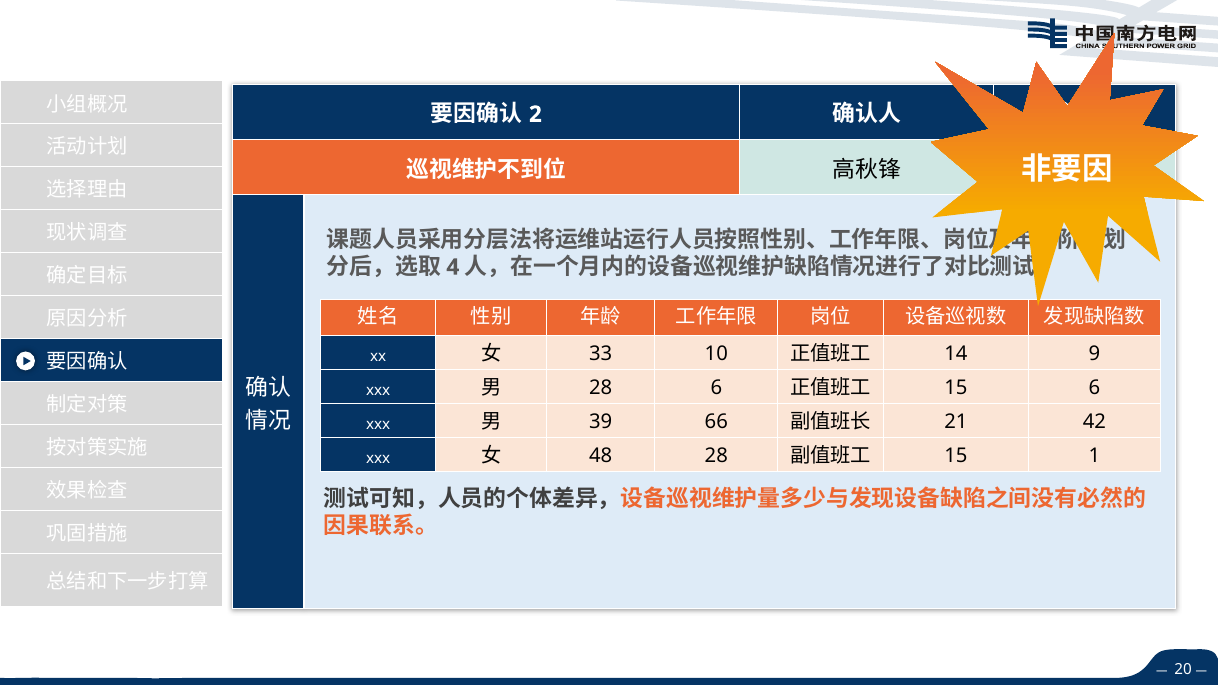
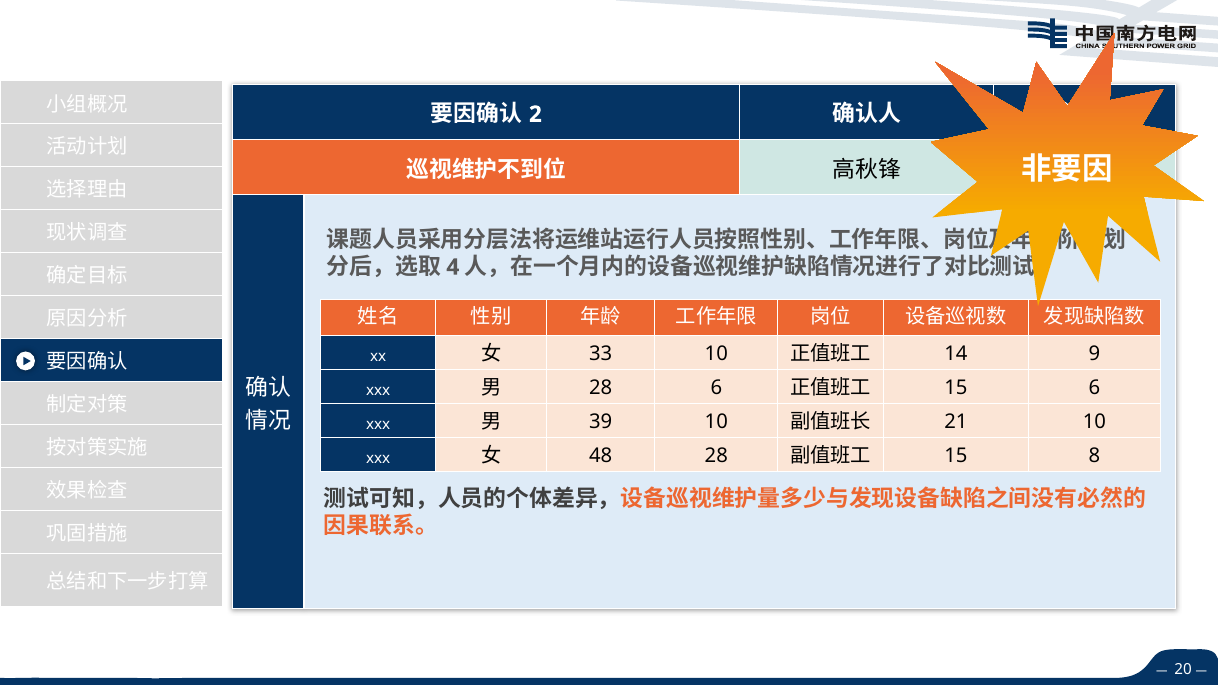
39 66: 66 -> 10 (716, 421)
21 42: 42 -> 10 (1094, 421)
1: 1 -> 8 (1094, 455)
